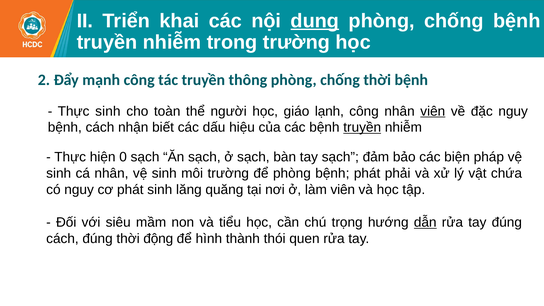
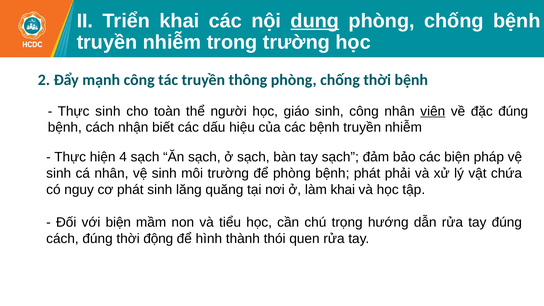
giáo lạnh: lạnh -> sinh (329, 111)
đặc nguy: nguy -> đúng (513, 111)
truyền underline: present -> none (362, 127)
0: 0 -> 4 (123, 157)
làm viên: viên -> khai (343, 190)
với siêu: siêu -> biện (118, 222)
dẫn underline: present -> none (425, 222)
